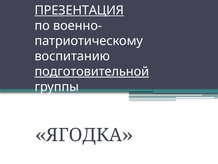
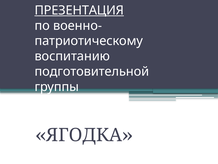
подготовительной underline: present -> none (92, 71)
